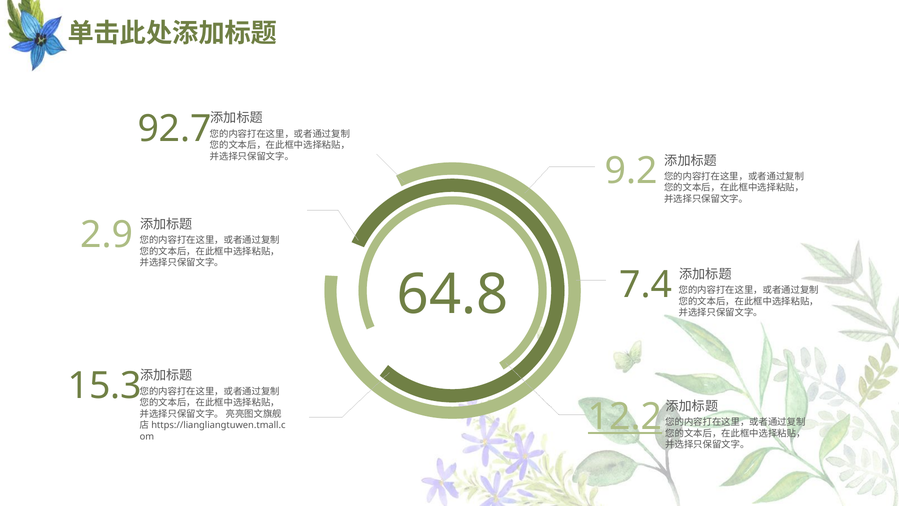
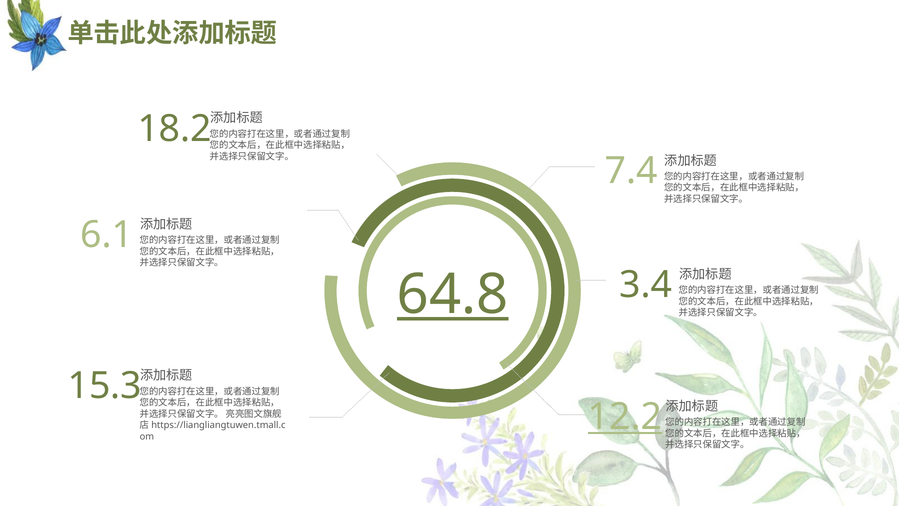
92.7: 92.7 -> 18.2 (175, 129)
9.2: 9.2 -> 7.4 (631, 171)
2.9: 2.9 -> 6.1 (107, 235)
7.4: 7.4 -> 3.4 (646, 285)
64.8 underline: none -> present (453, 294)
